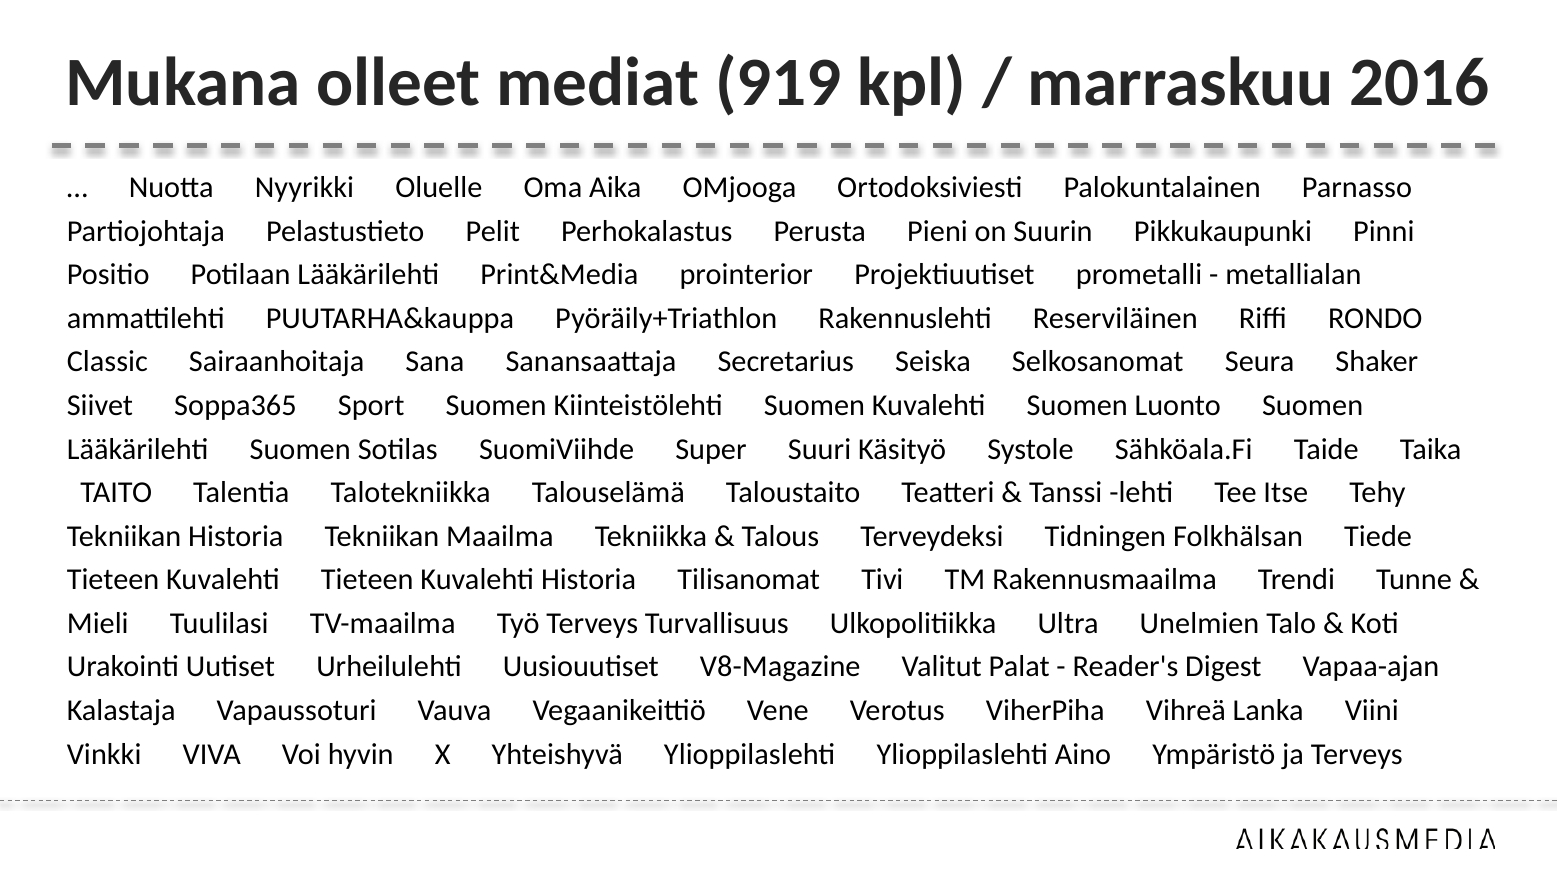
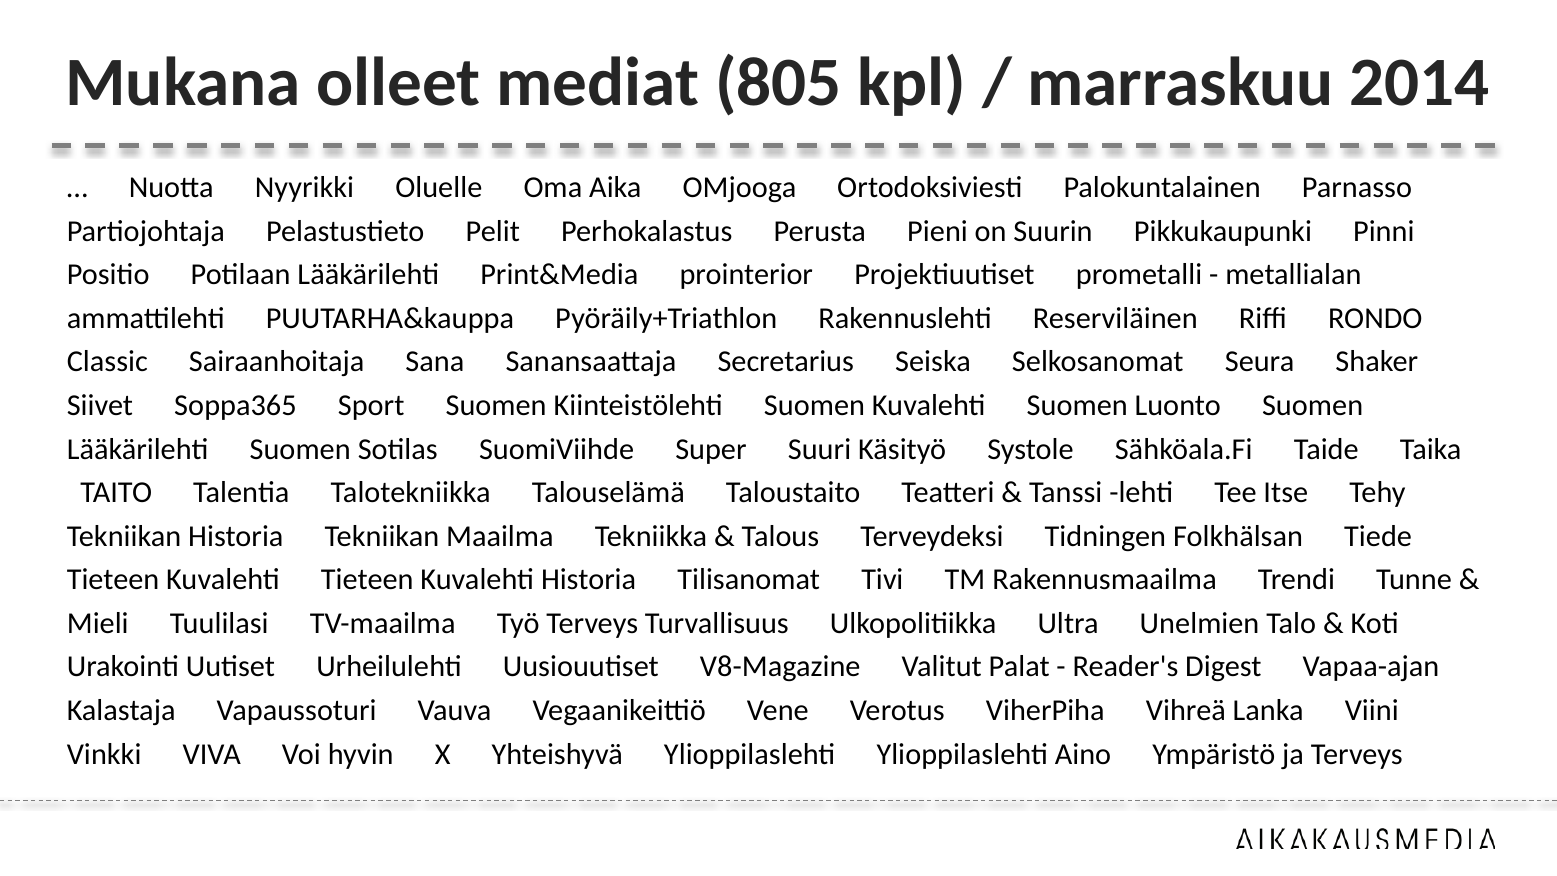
919: 919 -> 805 (778, 82)
2016: 2016 -> 2014 (1420, 82)
